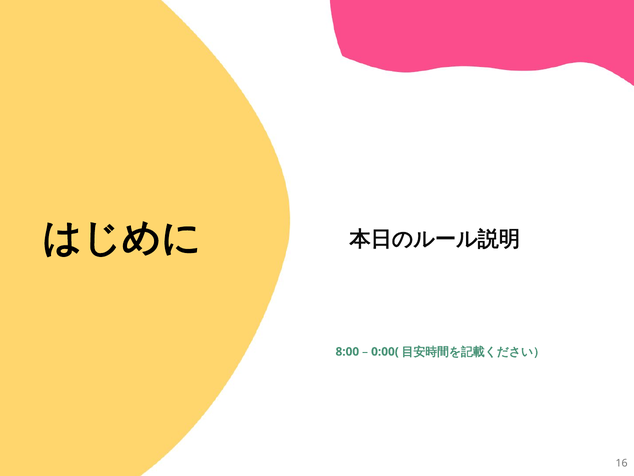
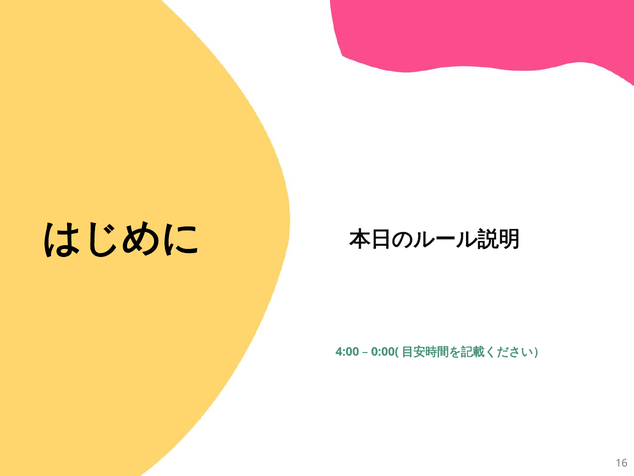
8:00: 8:00 -> 4:00 (347, 351)
